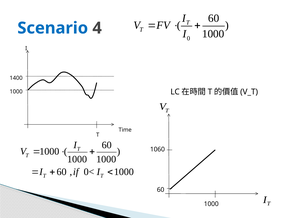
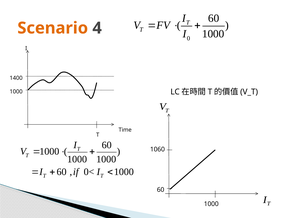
Scenario colour: blue -> orange (53, 28)
